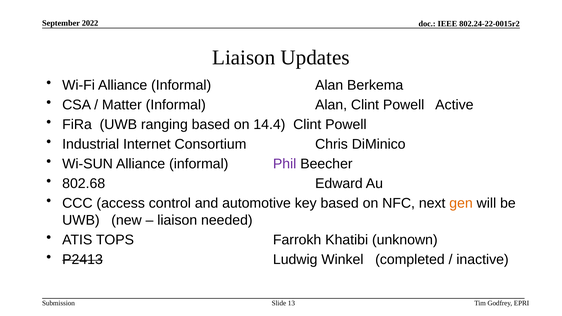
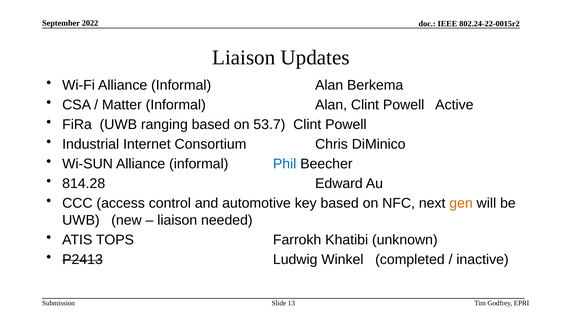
14.4: 14.4 -> 53.7 (269, 125)
Phil colour: purple -> blue (285, 164)
802.68: 802.68 -> 814.28 (84, 184)
